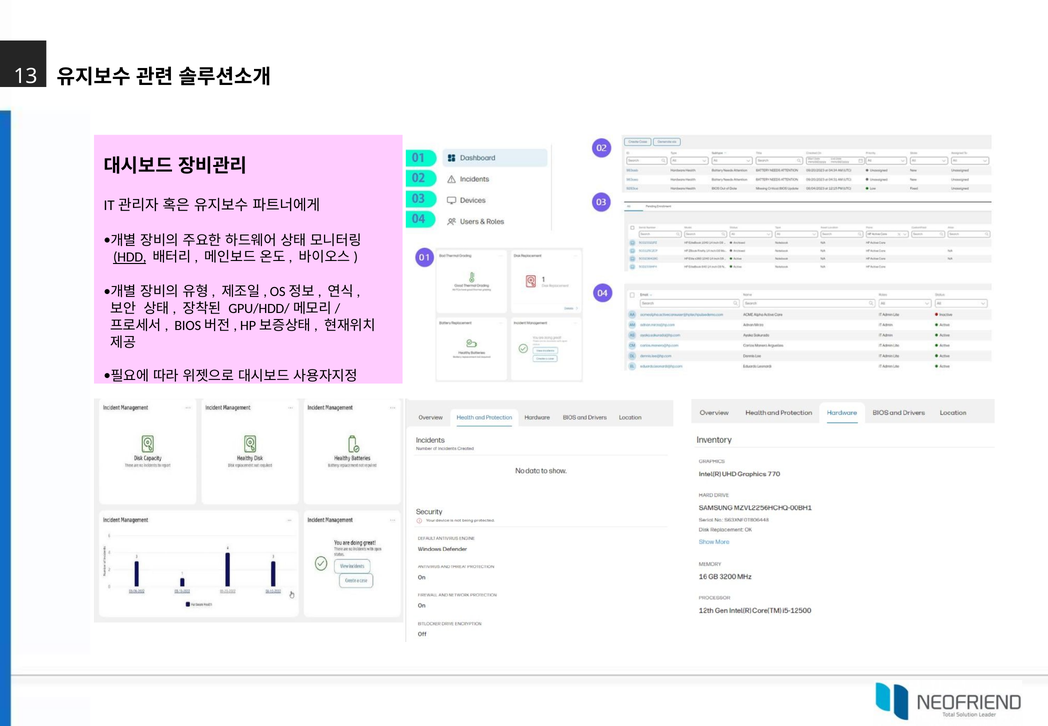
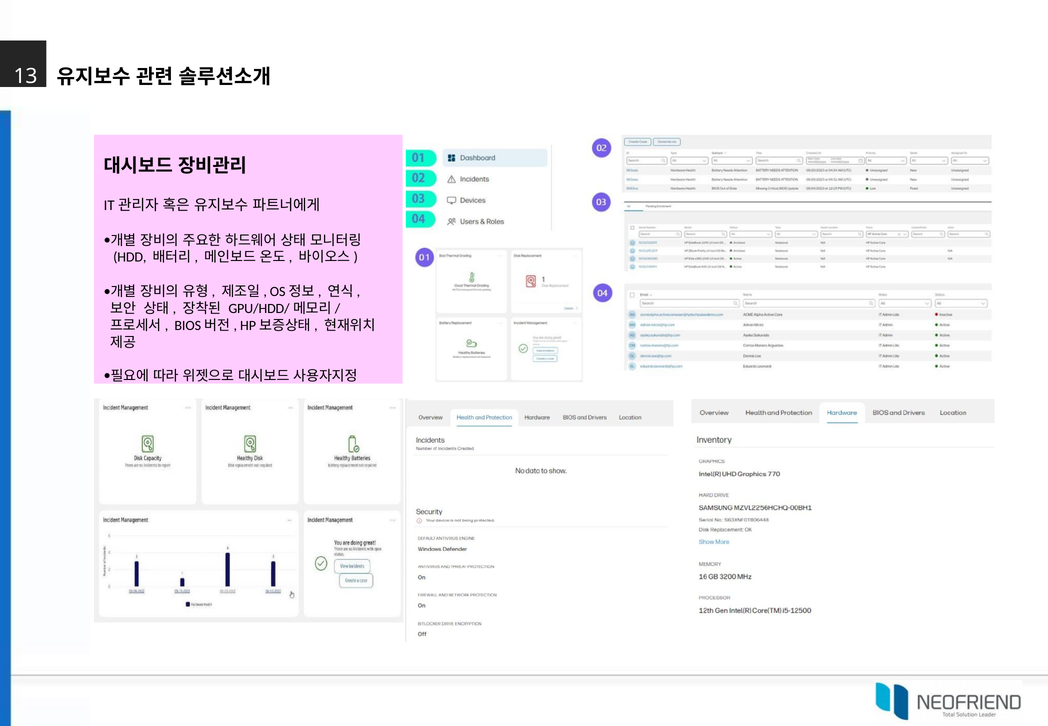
HDD underline: present -> none (130, 257)
